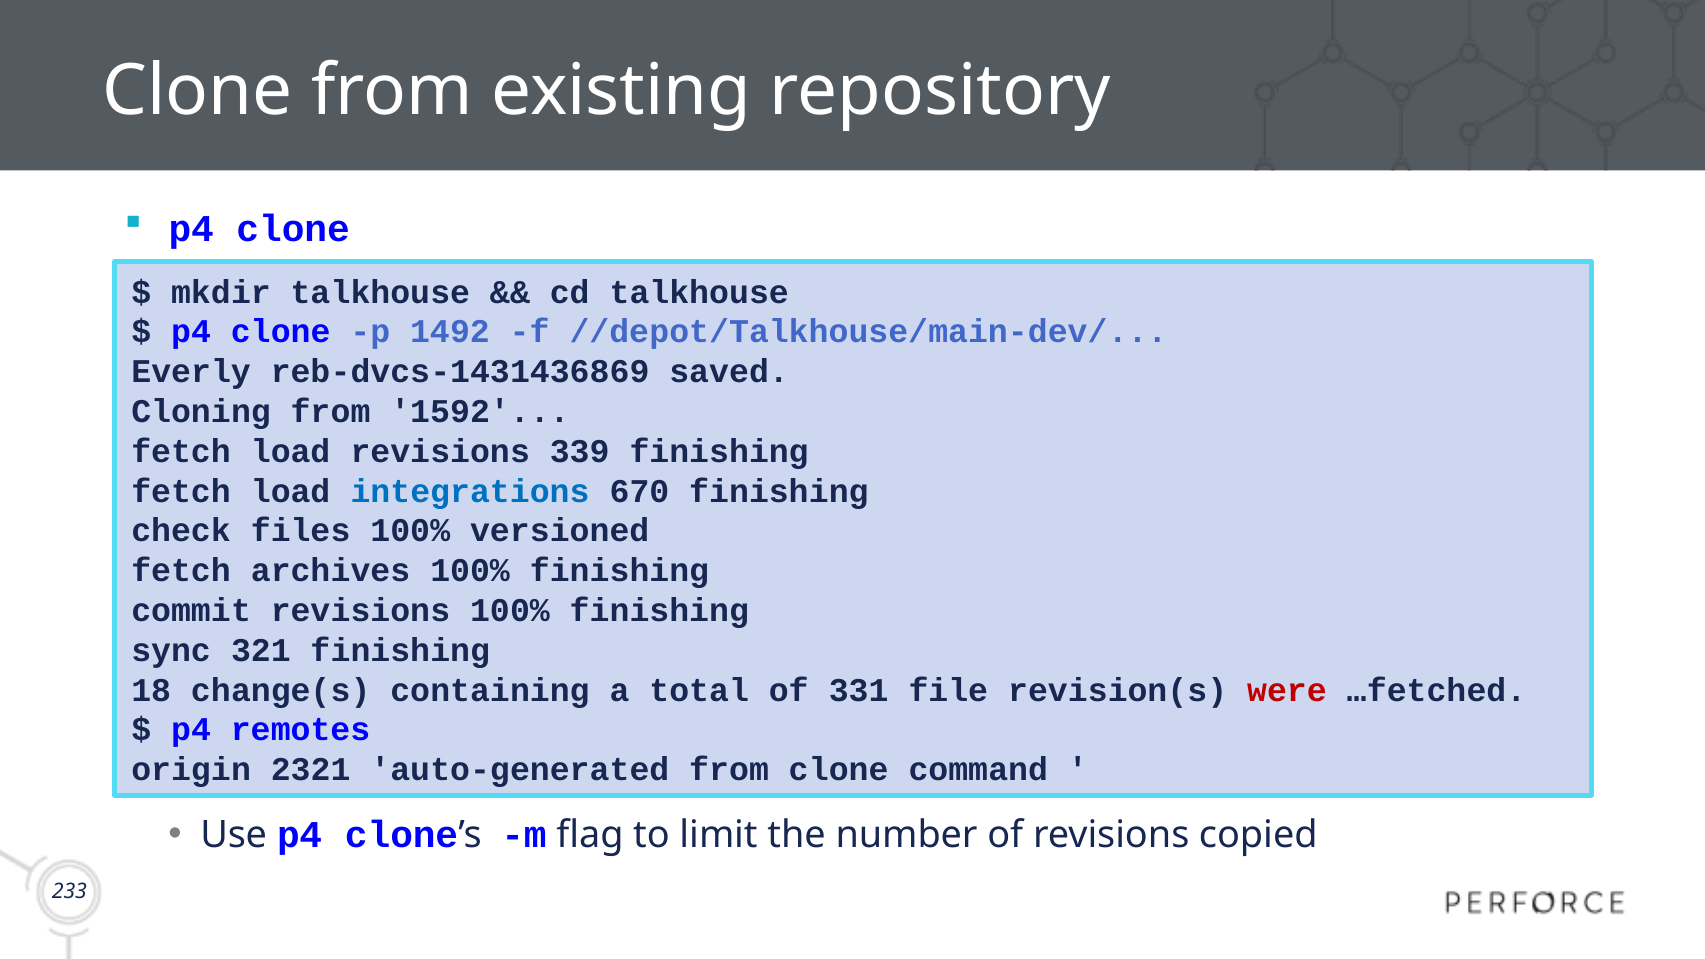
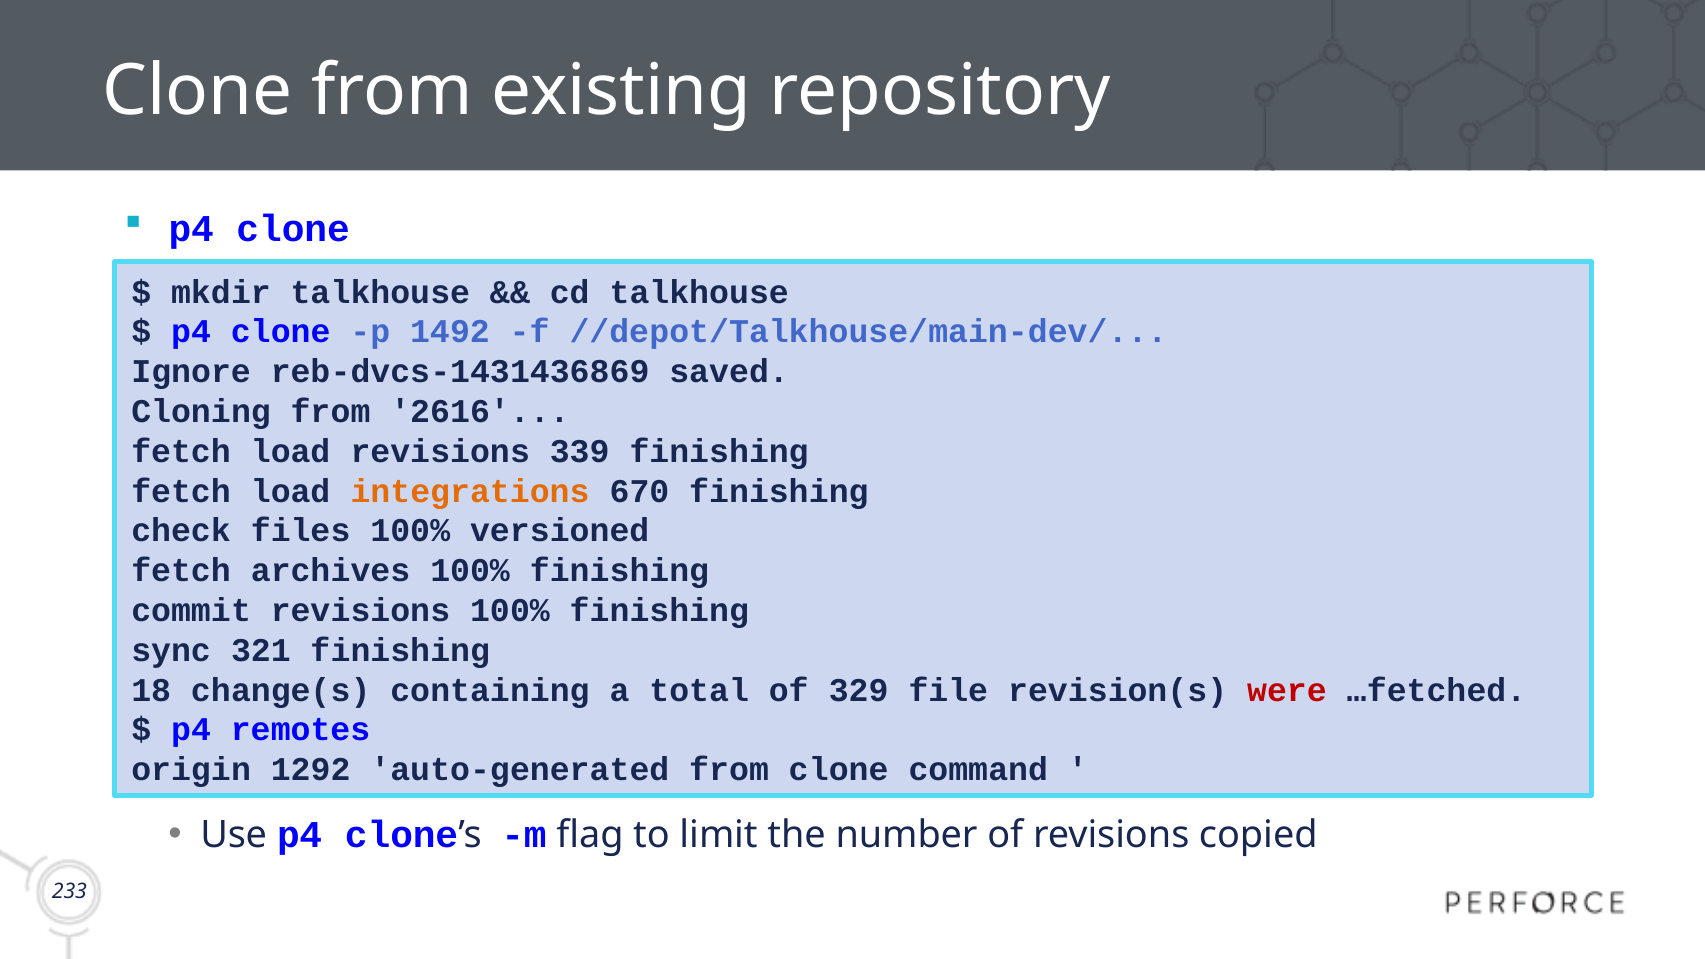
Everly: Everly -> Ignore (191, 372)
1592: 1592 -> 2616 (480, 412)
integrations colour: blue -> orange (470, 491)
331: 331 -> 329 (859, 690)
2321: 2321 -> 1292 (311, 770)
